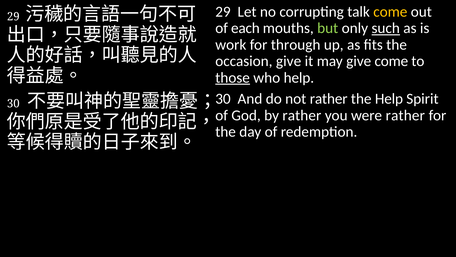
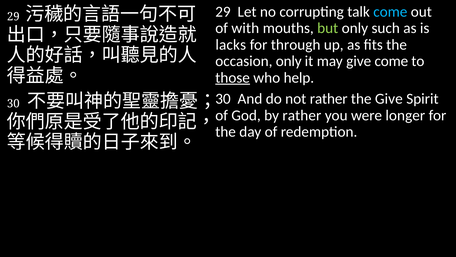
come colour: yellow -> light blue (390, 12)
each: each -> with (245, 28)
such underline: present -> none (386, 28)
work: work -> lacks (231, 45)
occasion give: give -> only (289, 61)
the Help: Help -> Give (389, 99)
were rather: rather -> longer (405, 115)
